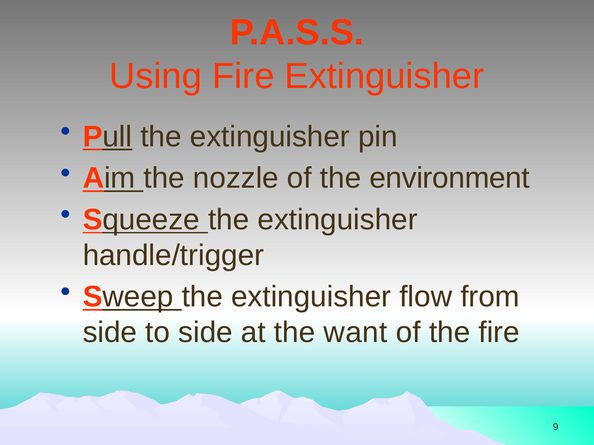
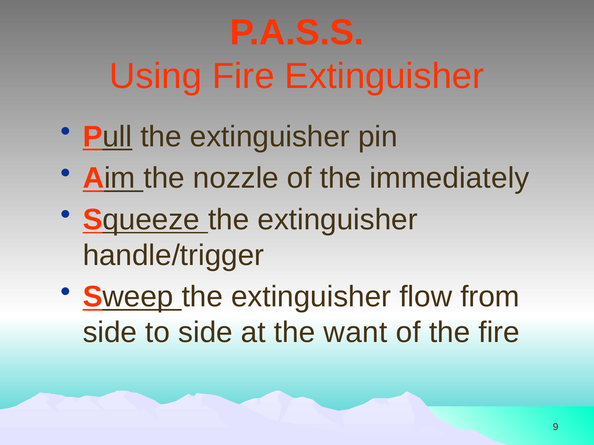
environment: environment -> immediately (449, 178)
